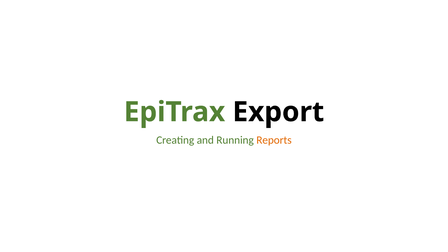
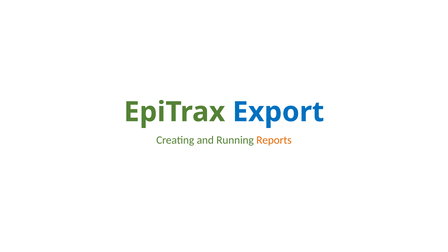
Export colour: black -> blue (278, 112)
